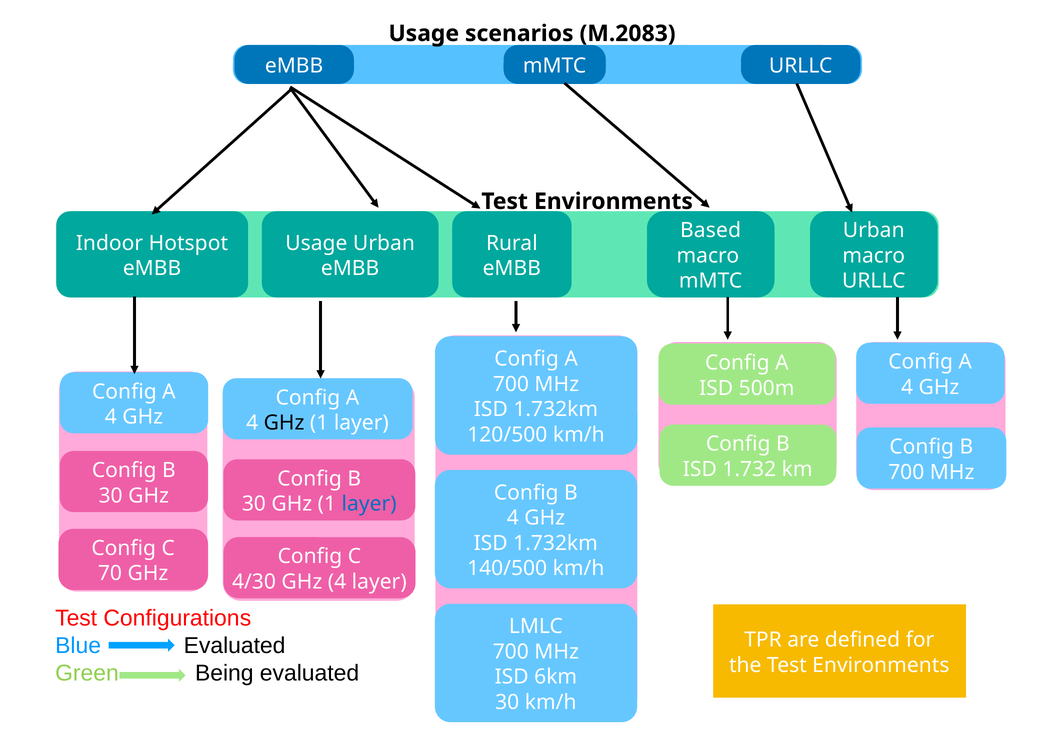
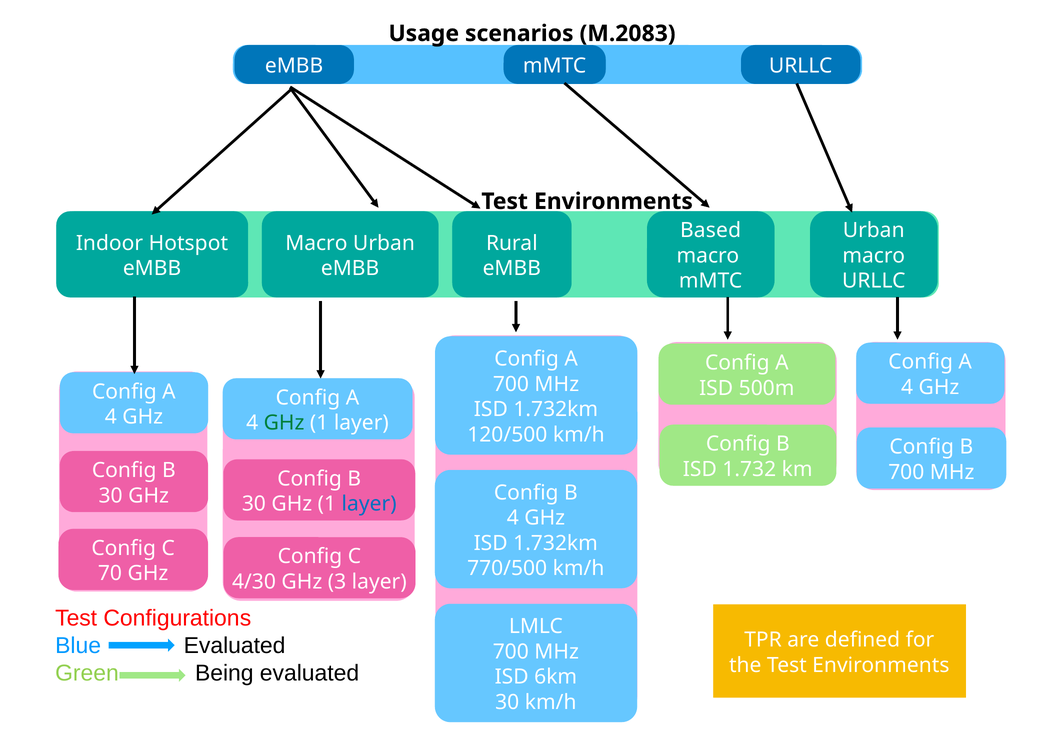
Usage: Usage -> Macro (316, 243)
GHz colour: black -> green (284, 423)
140/500: 140/500 -> 770/500 (507, 569)
GHz 4: 4 -> 3 (337, 582)
